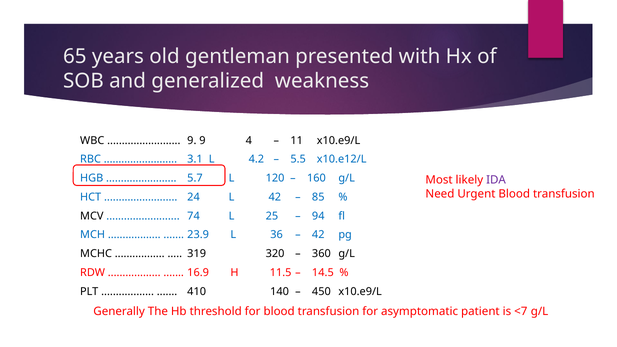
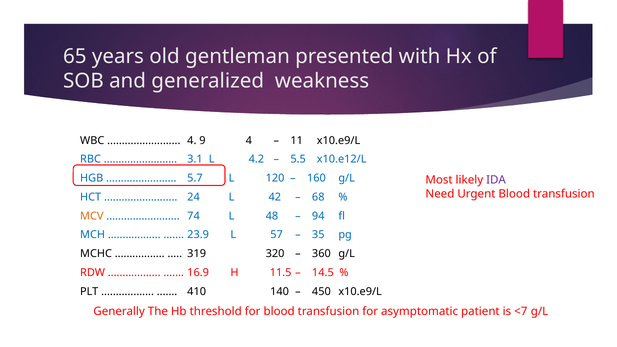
9: 9 -> 4 (192, 140)
85: 85 -> 68 (318, 197)
MCV colour: black -> orange (92, 216)
25: 25 -> 48 (272, 216)
36: 36 -> 57 (277, 235)
42: 42 -> 35 (318, 235)
